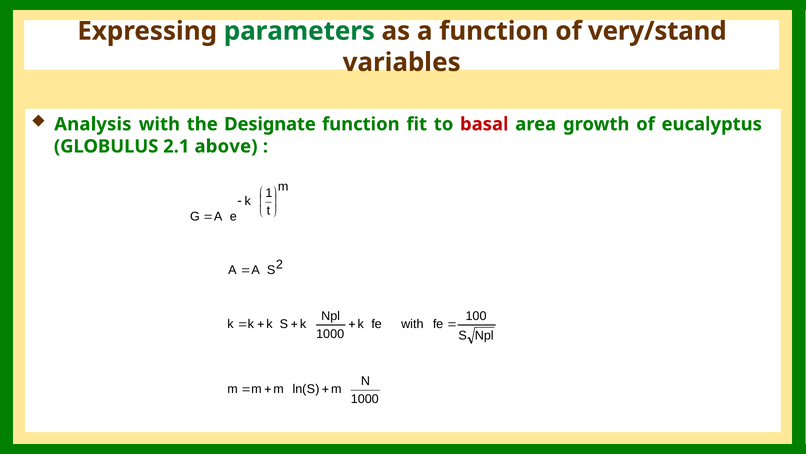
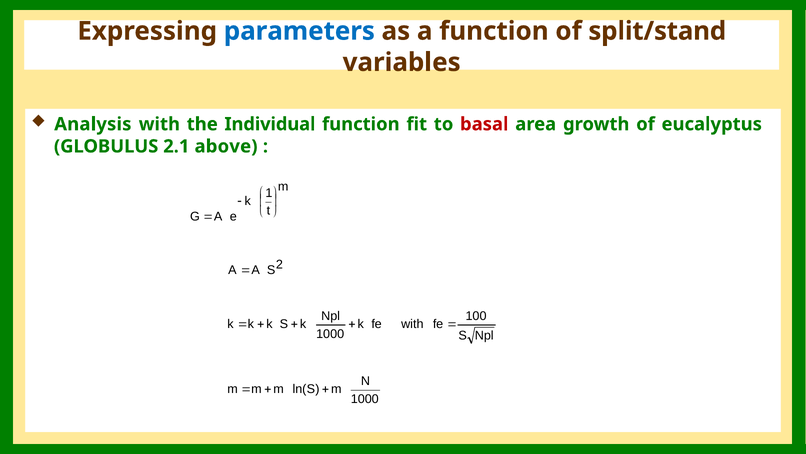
parameters colour: green -> blue (299, 31)
very/stand: very/stand -> split/stand (657, 31)
Designate: Designate -> Individual (270, 124)
